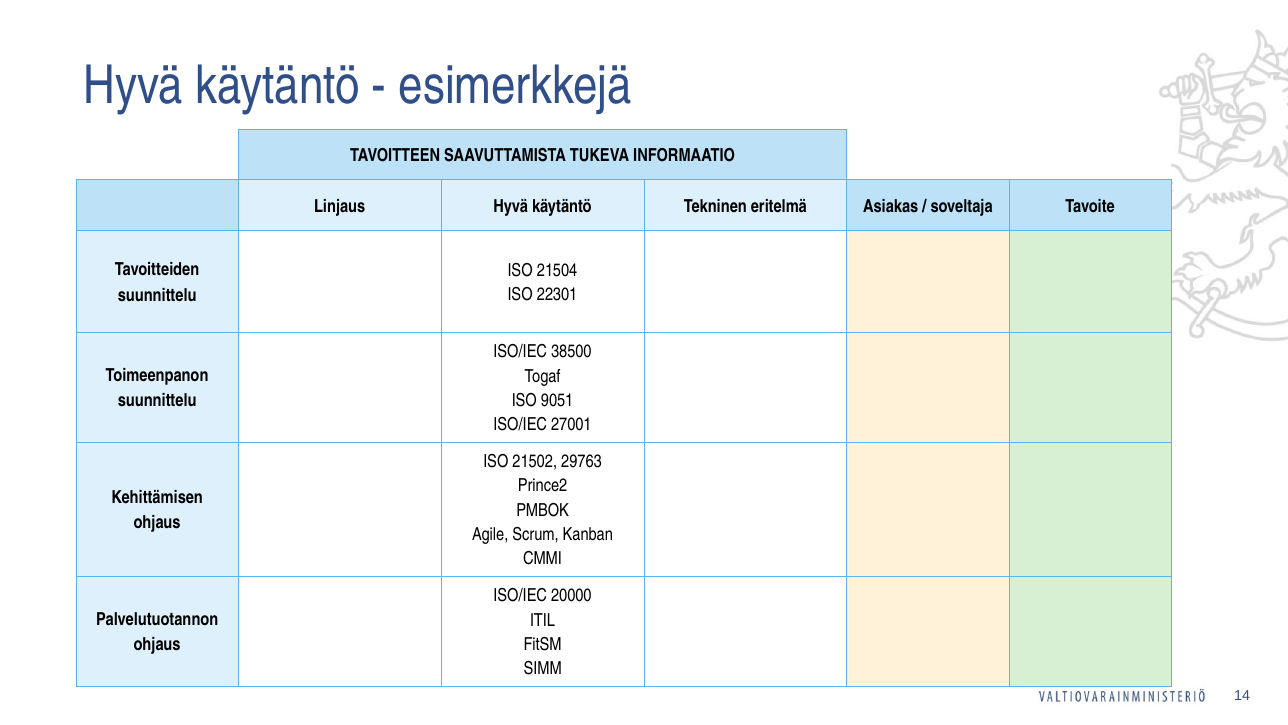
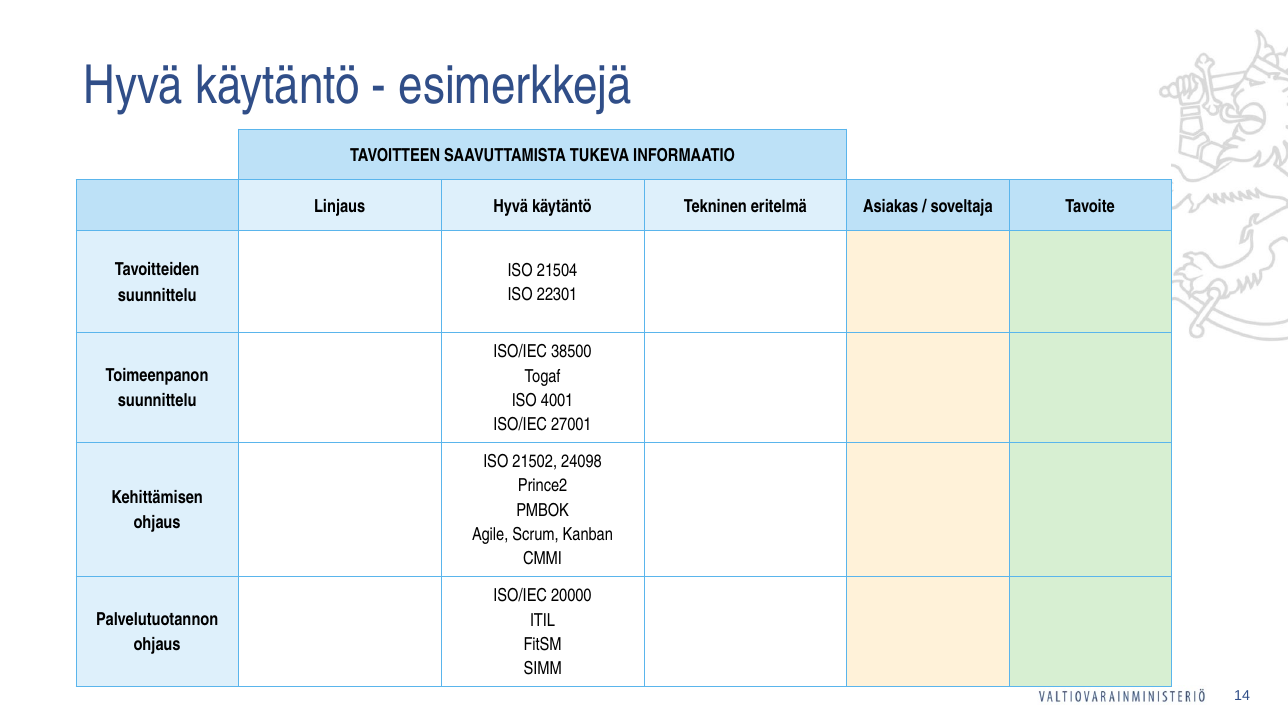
9051: 9051 -> 4001 (557, 400)
29763: 29763 -> 24098 (582, 462)
